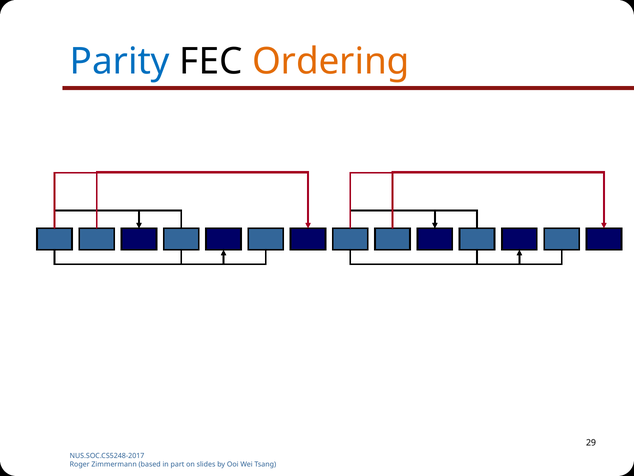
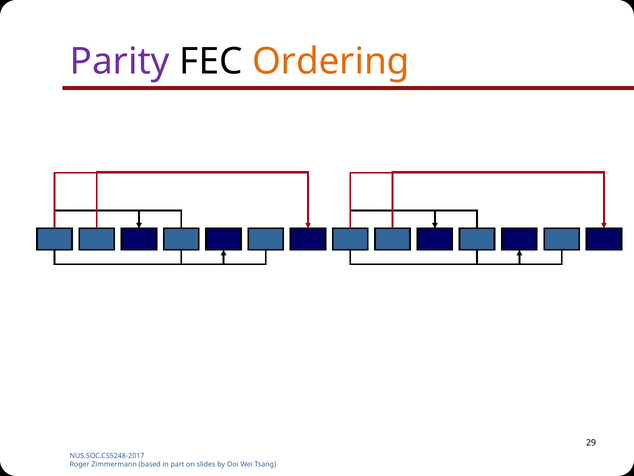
Parity colour: blue -> purple (120, 61)
